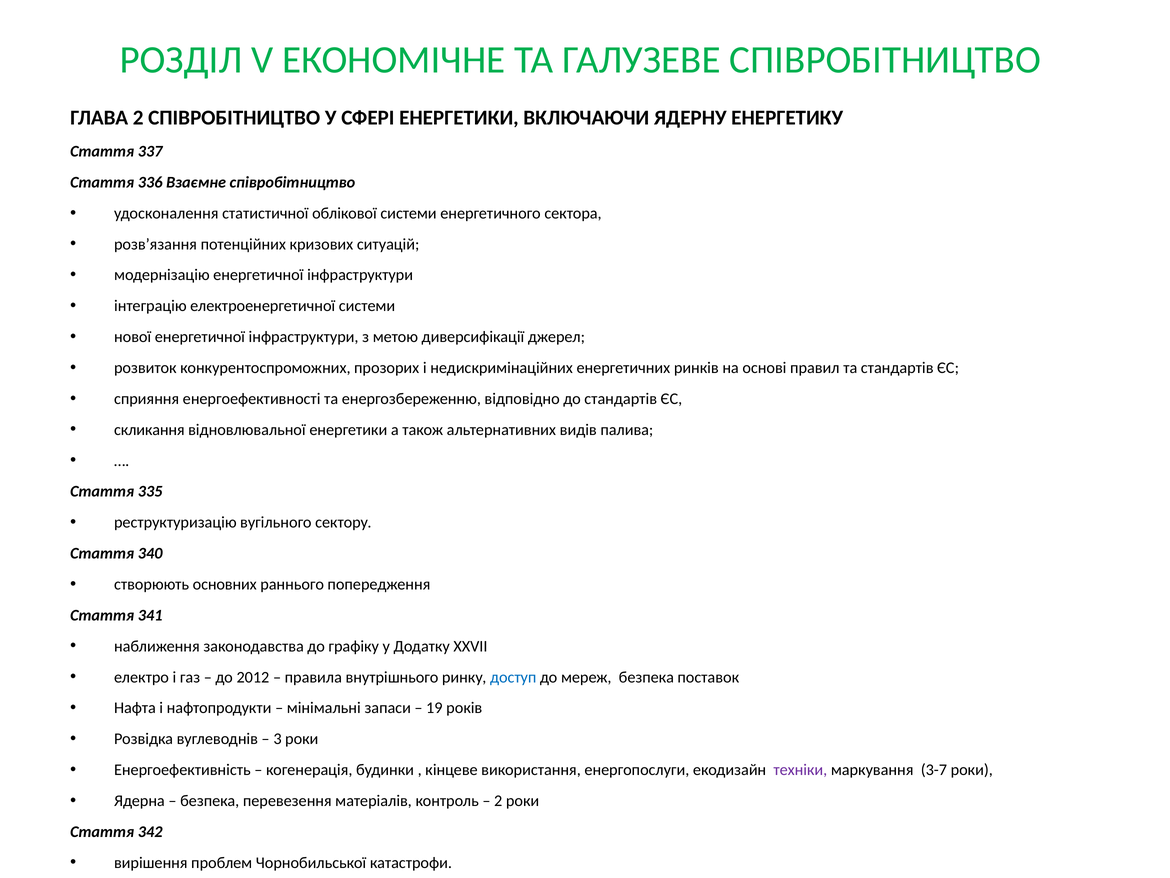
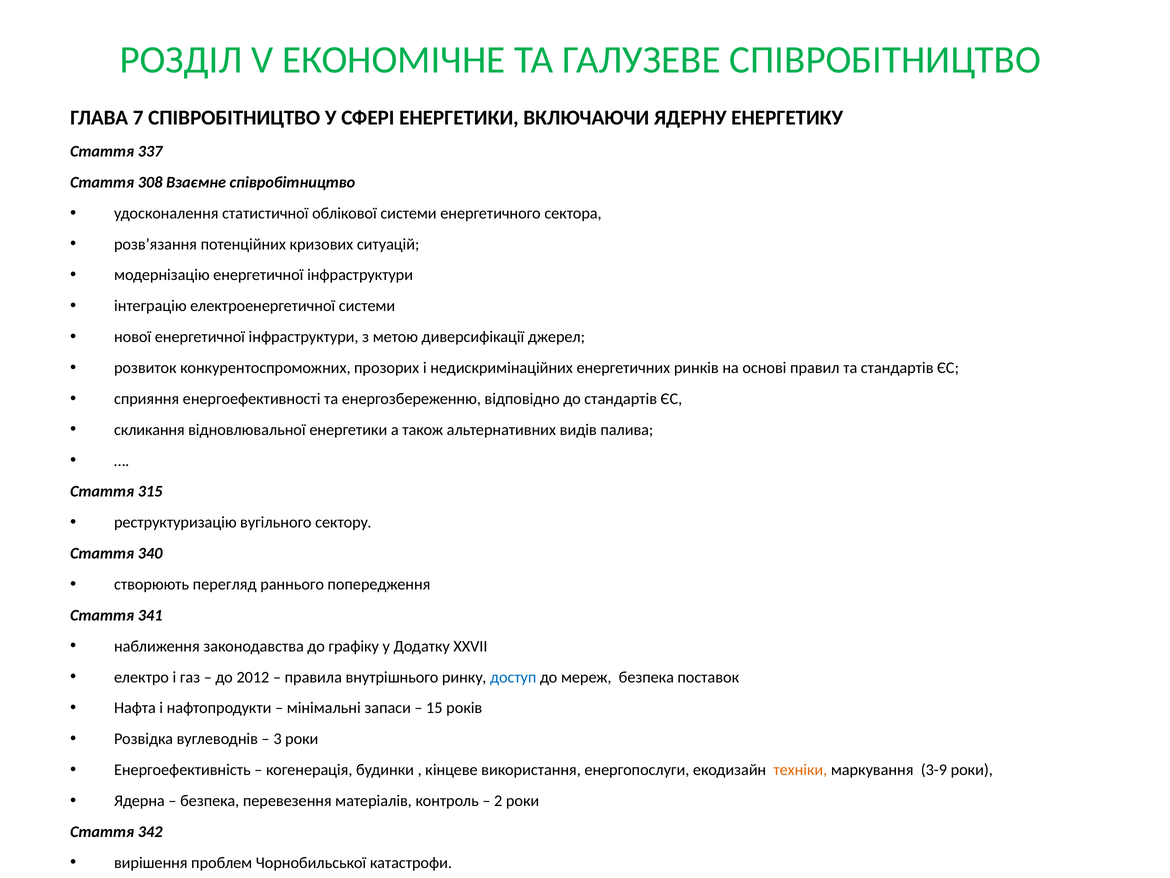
ГЛАВА 2: 2 -> 7 (138, 118)
336: 336 -> 308 (150, 182)
335: 335 -> 315 (150, 491)
основних: основних -> перегляд (225, 584)
19: 19 -> 15 (434, 708)
техніки colour: purple -> orange (800, 770)
3-7: 3-7 -> 3-9 (934, 770)
